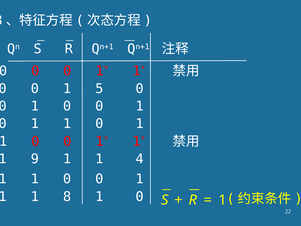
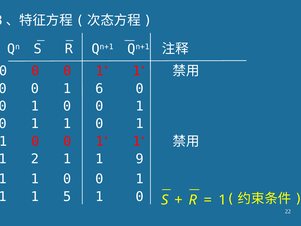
5: 5 -> 6 (99, 89)
9: 9 -> 2 (35, 159)
4: 4 -> 9 (140, 159)
8: 8 -> 5 (67, 196)
